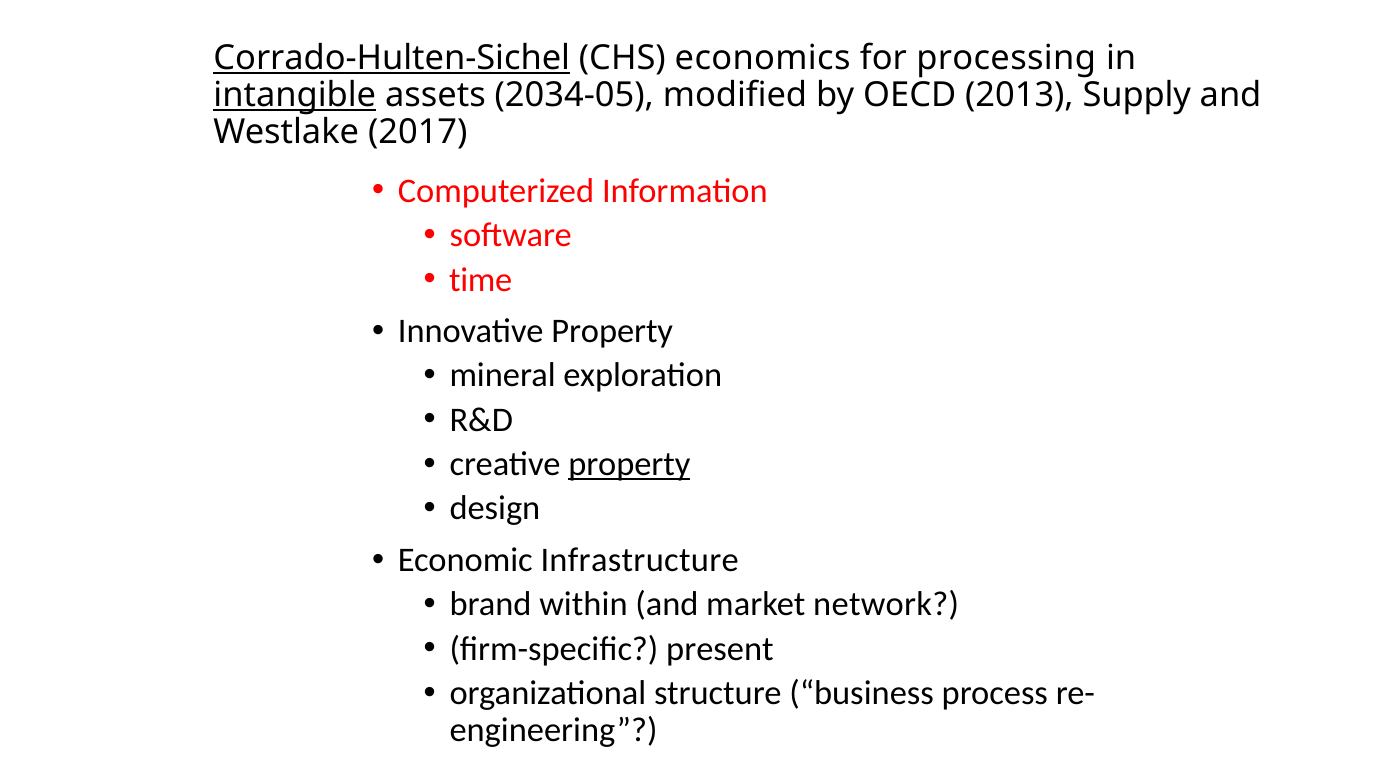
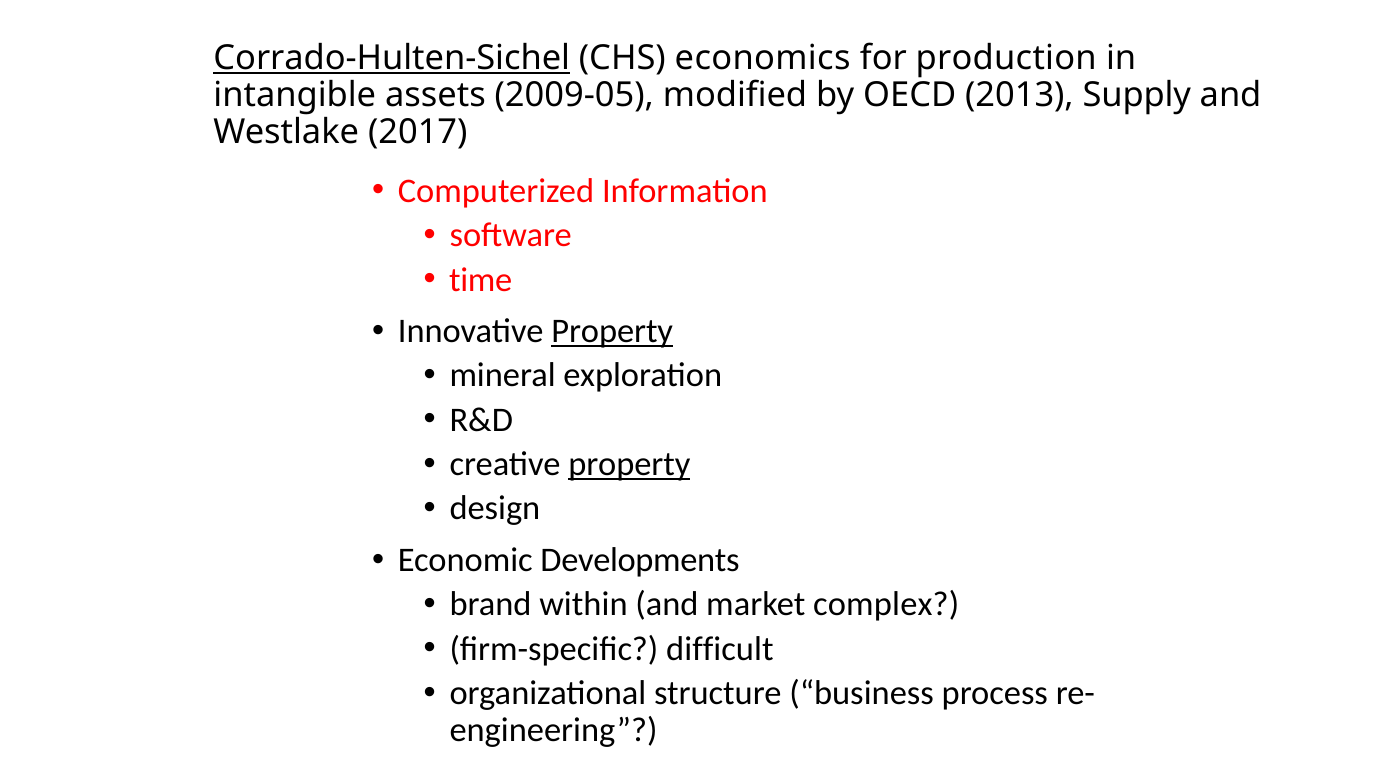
processing: processing -> production (1006, 58)
intangible underline: present -> none (295, 95)
2034-05: 2034-05 -> 2009-05 (574, 95)
Property underline: none -> present (612, 331)
Infrastructure: Infrastructure -> Developments (640, 560)
network: network -> complex (886, 605)
present: present -> difficult (720, 649)
